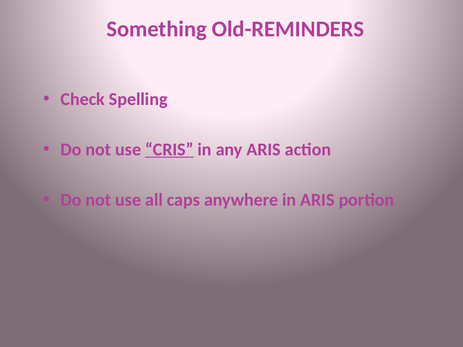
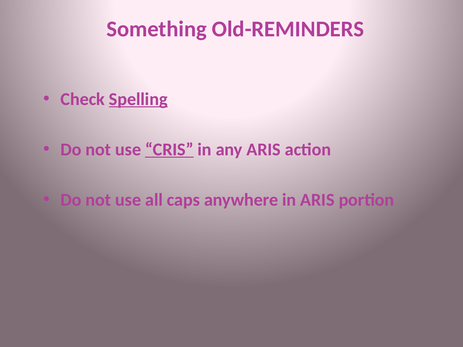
Spelling underline: none -> present (138, 99)
